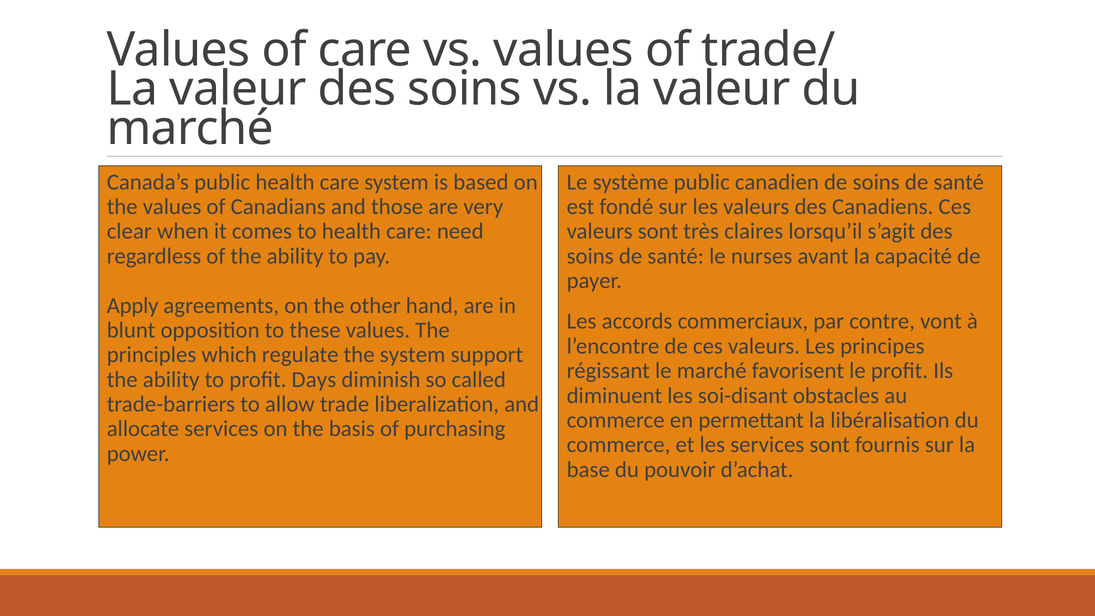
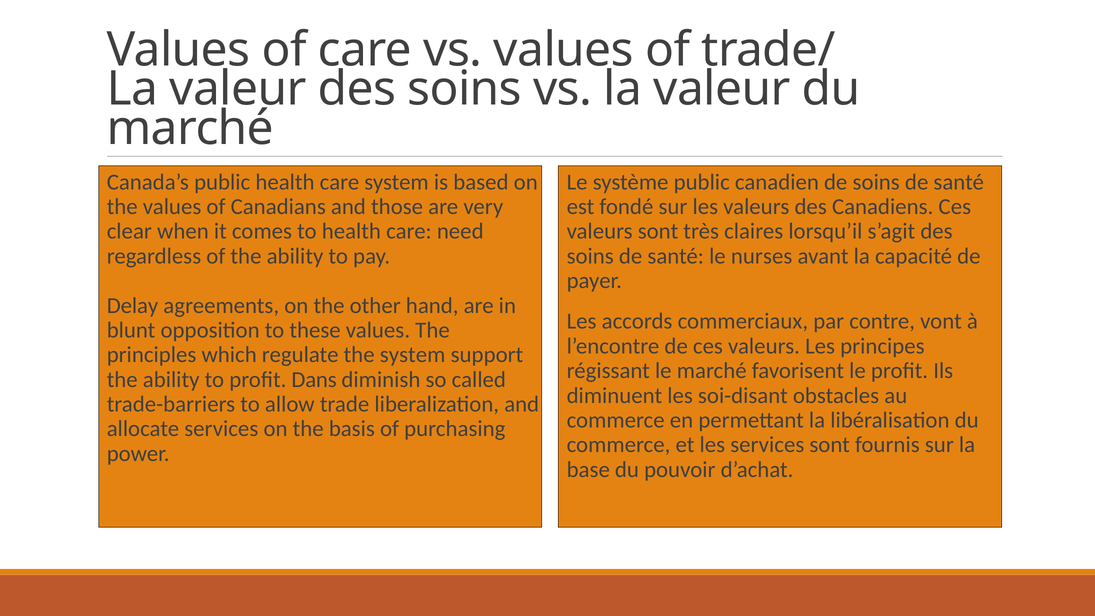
Apply: Apply -> Delay (133, 305)
Days: Days -> Dans (314, 379)
